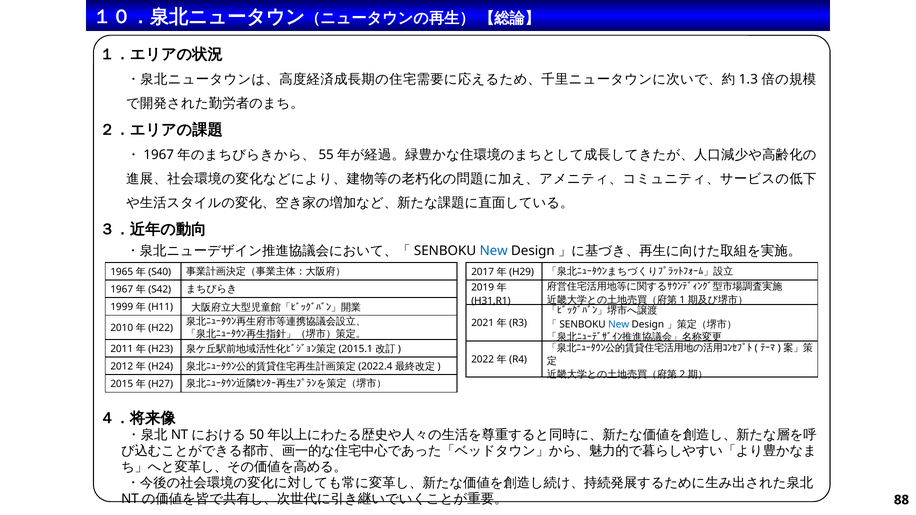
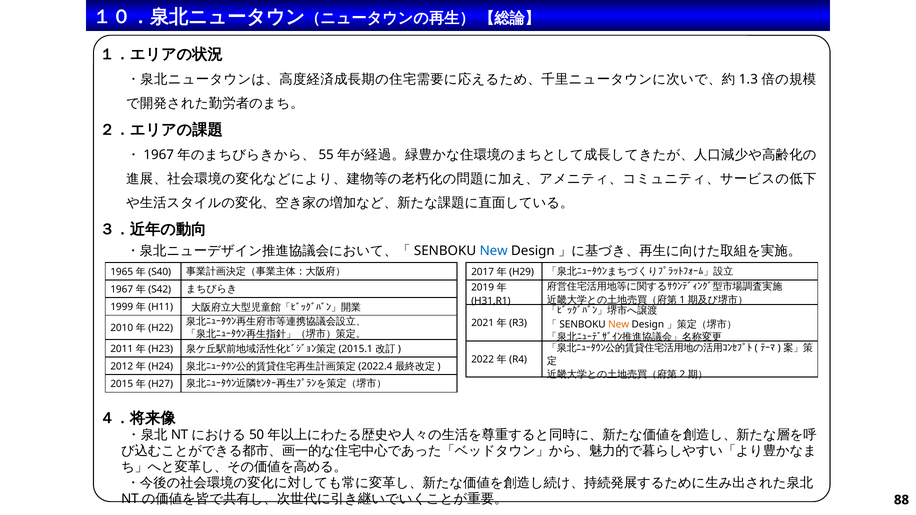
New colour: blue -> orange (619, 324)
